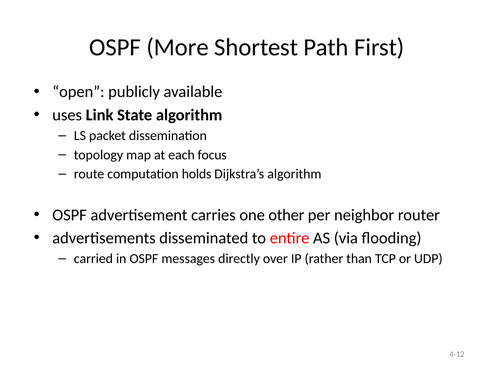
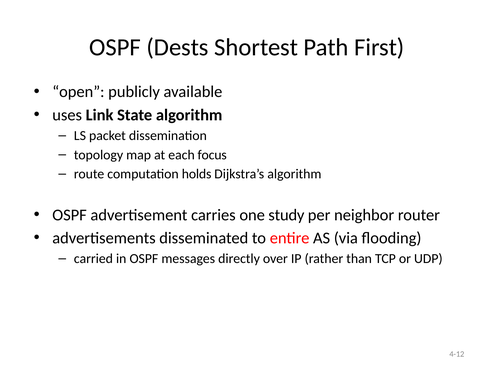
More: More -> Dests (178, 47)
other: other -> study (286, 215)
